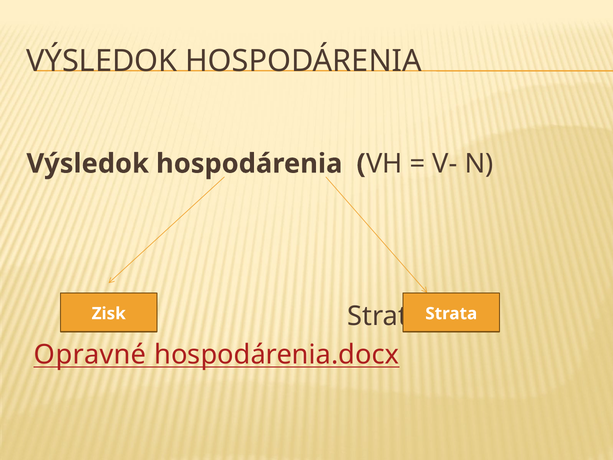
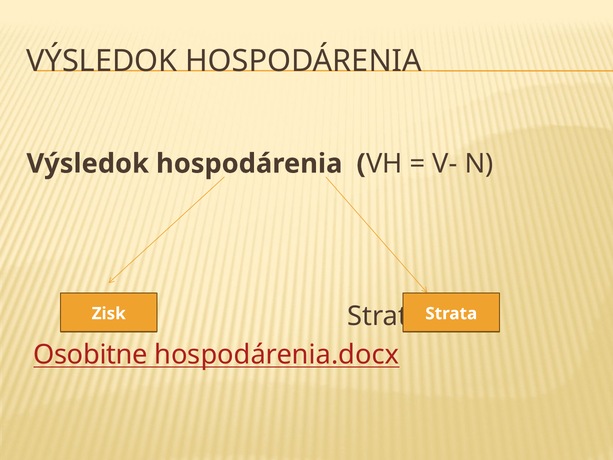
Opravné: Opravné -> Osobitne (90, 354)
